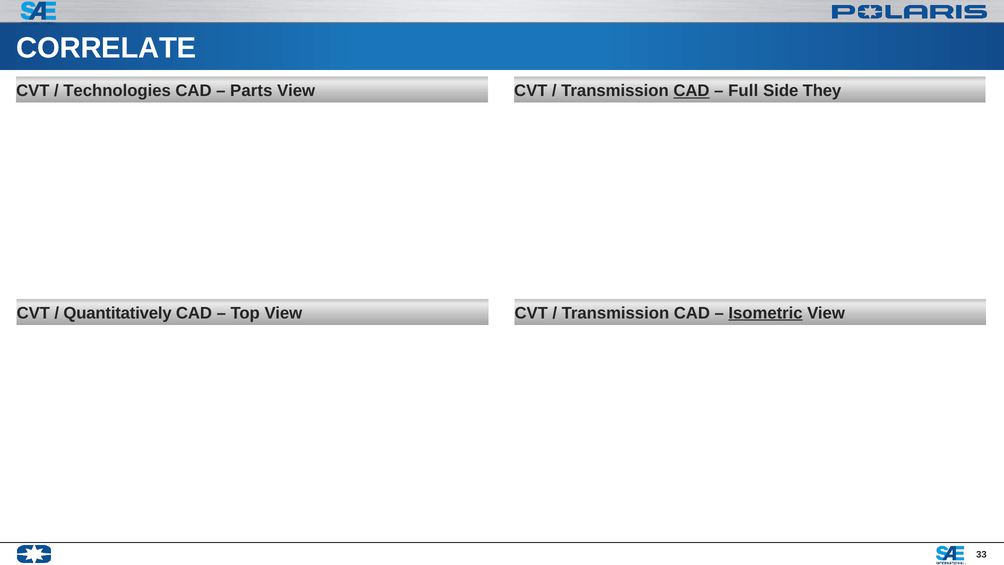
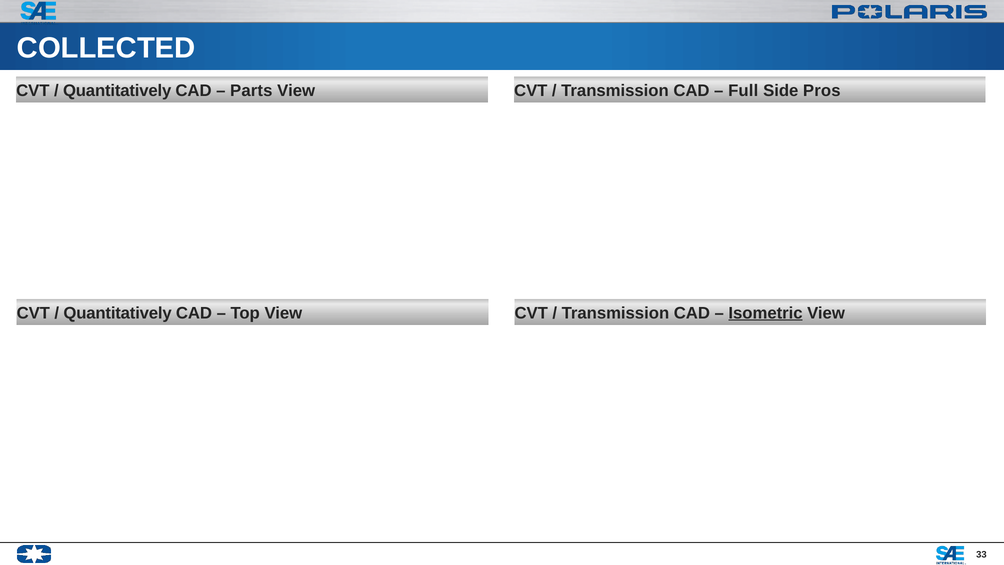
CORRELATE: CORRELATE -> COLLECTED (106, 48)
Technologies: Technologies -> Quantitatively (117, 91)
CAD underline: present -> none (691, 91)
They: They -> Pros (822, 91)
